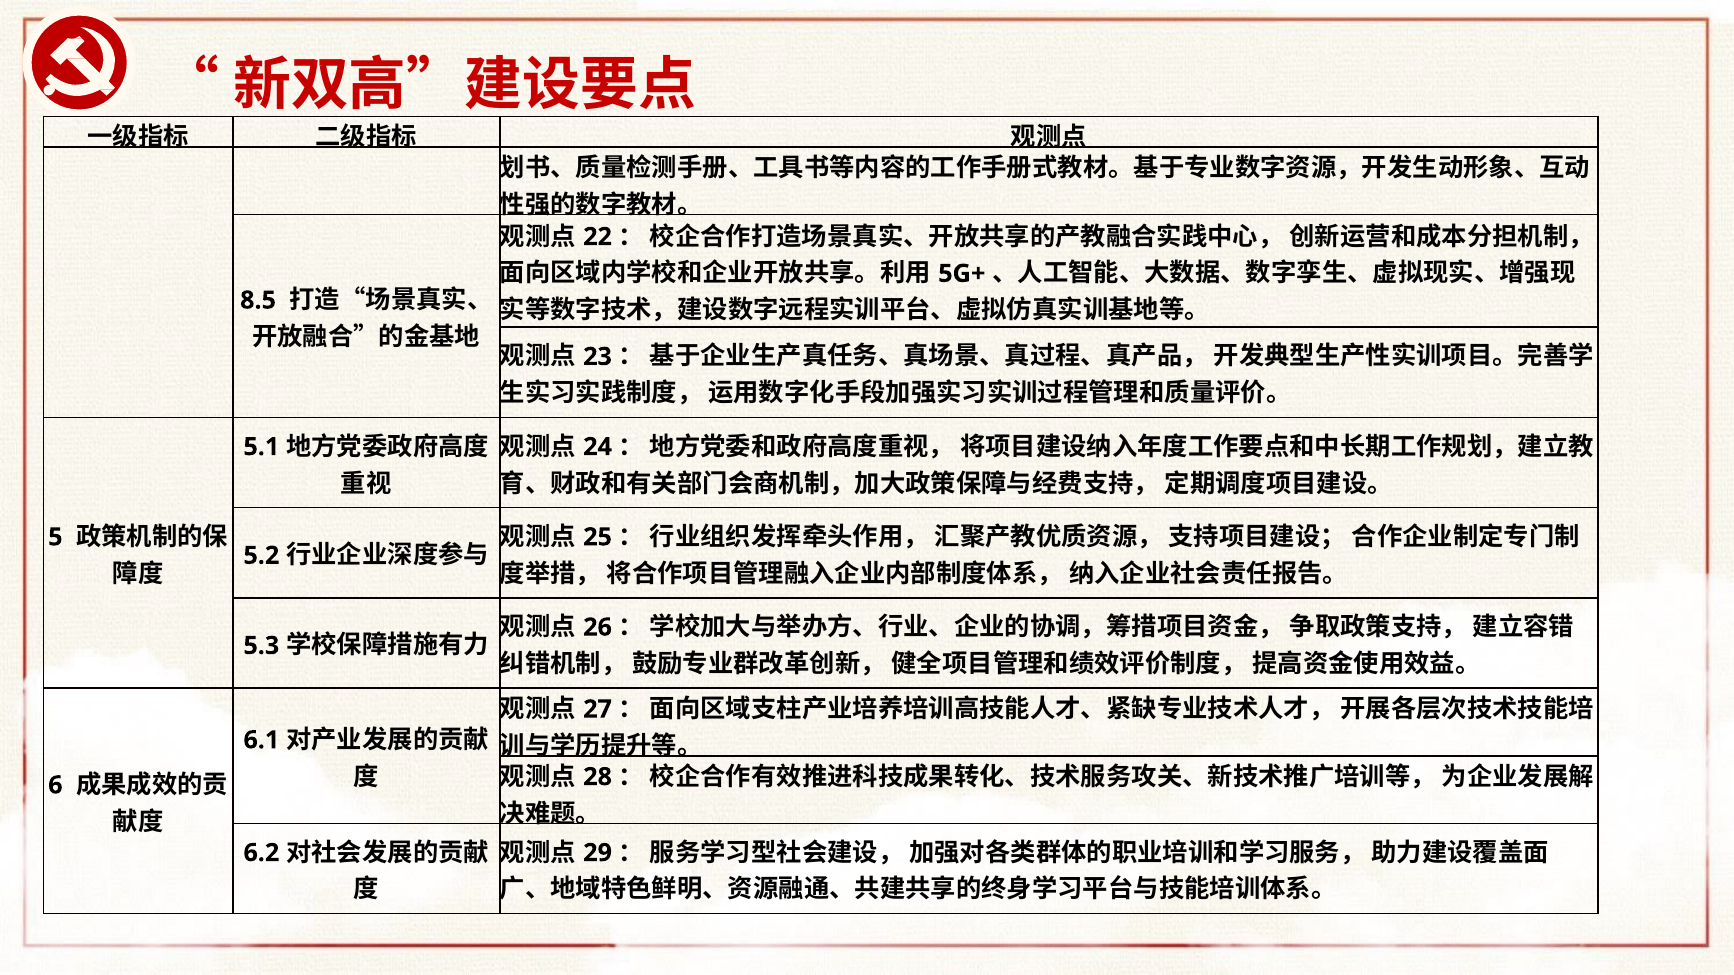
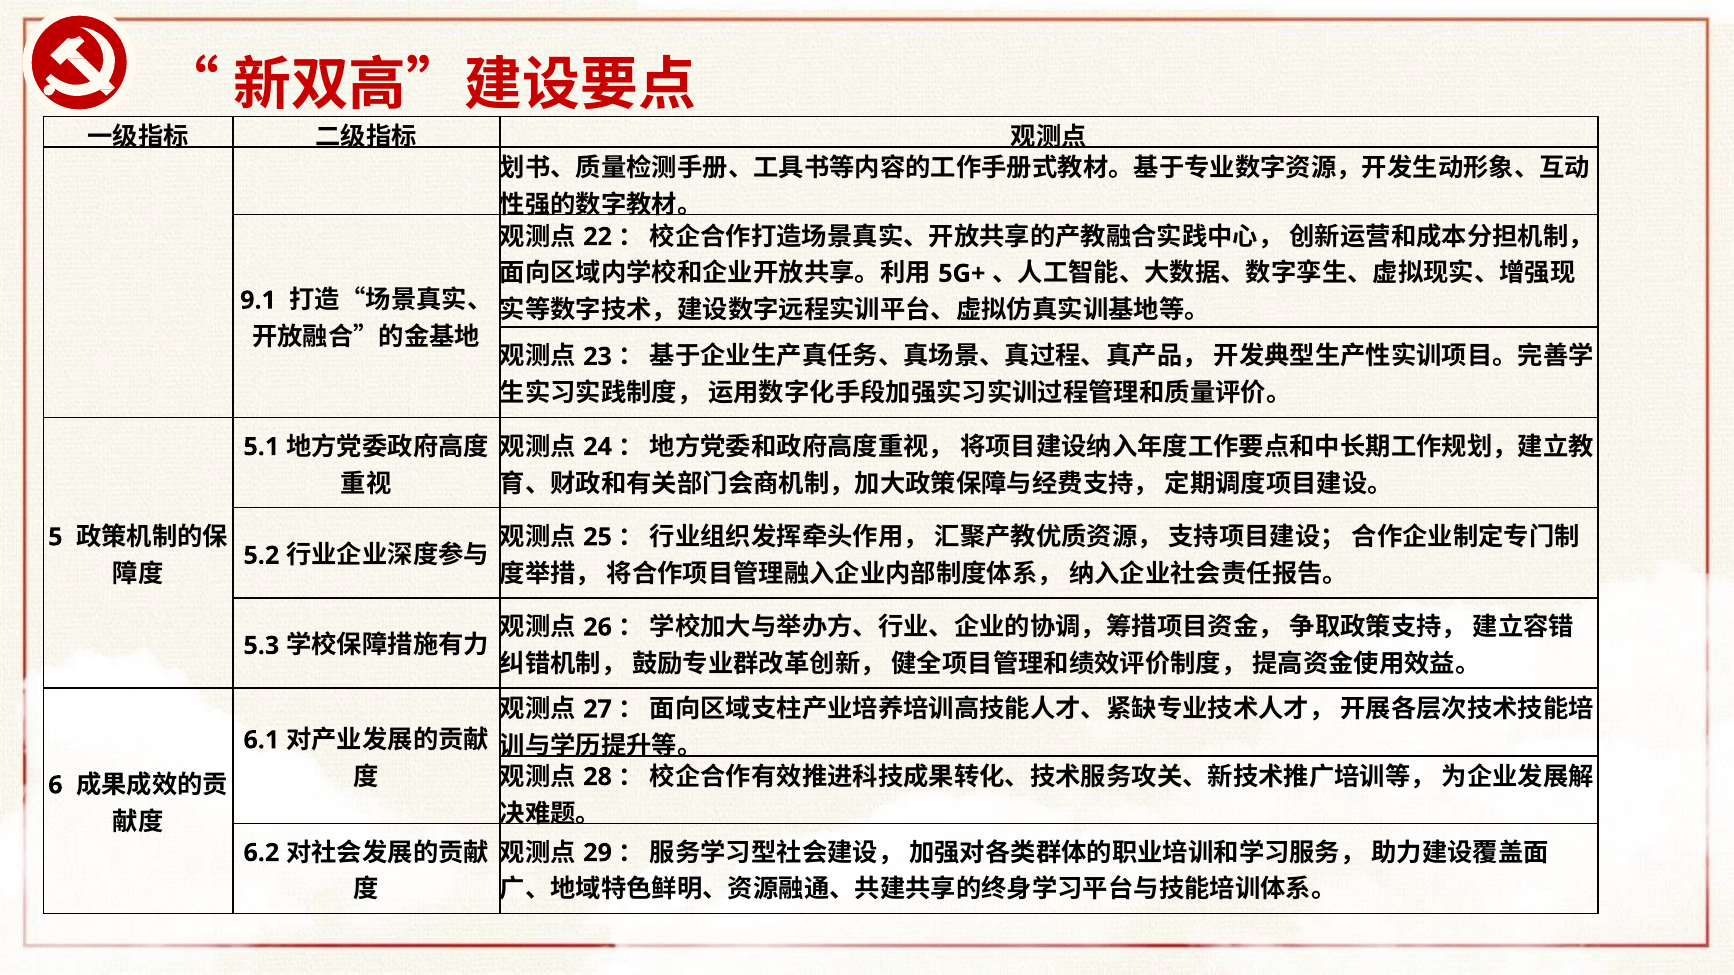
8.5: 8.5 -> 9.1 (258, 300)
